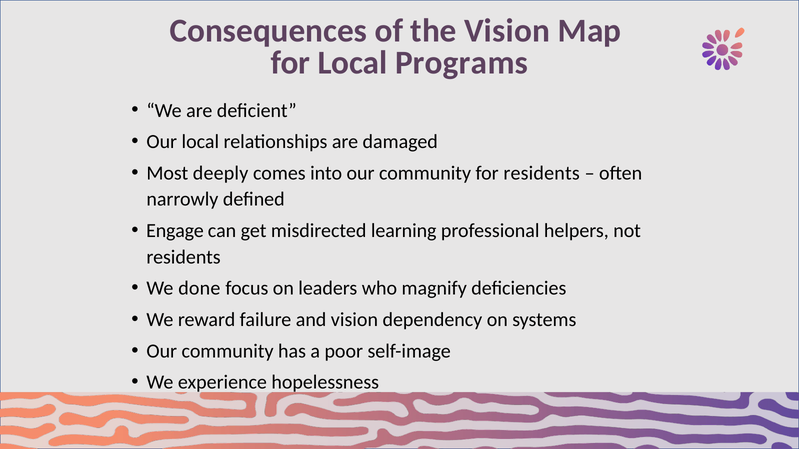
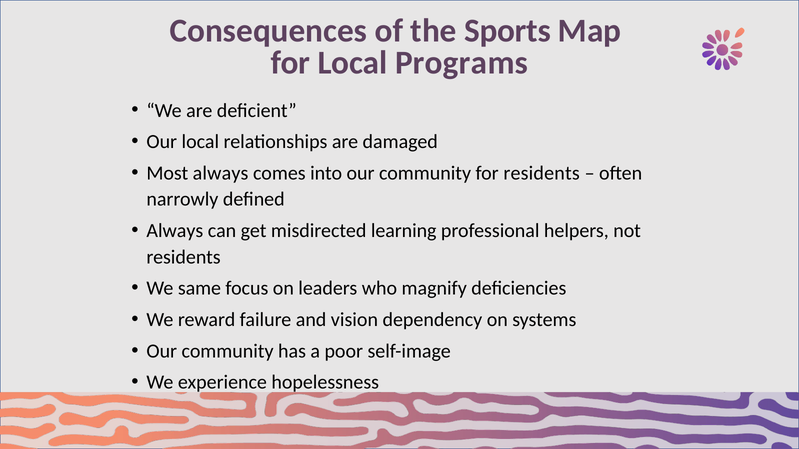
the Vision: Vision -> Sports (507, 31)
Most deeply: deeply -> always (221, 173)
Engage: Engage -> Always (175, 231)
done: done -> same (199, 289)
